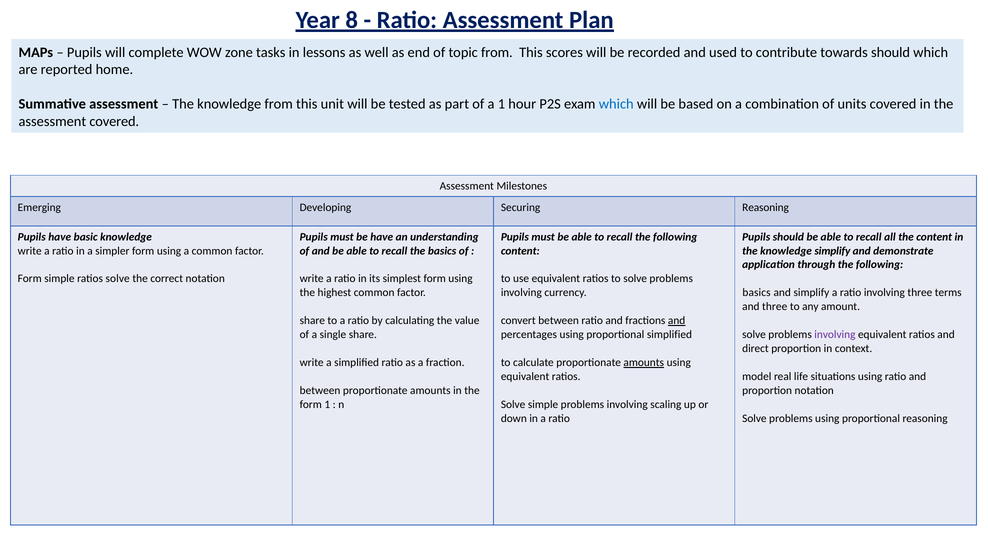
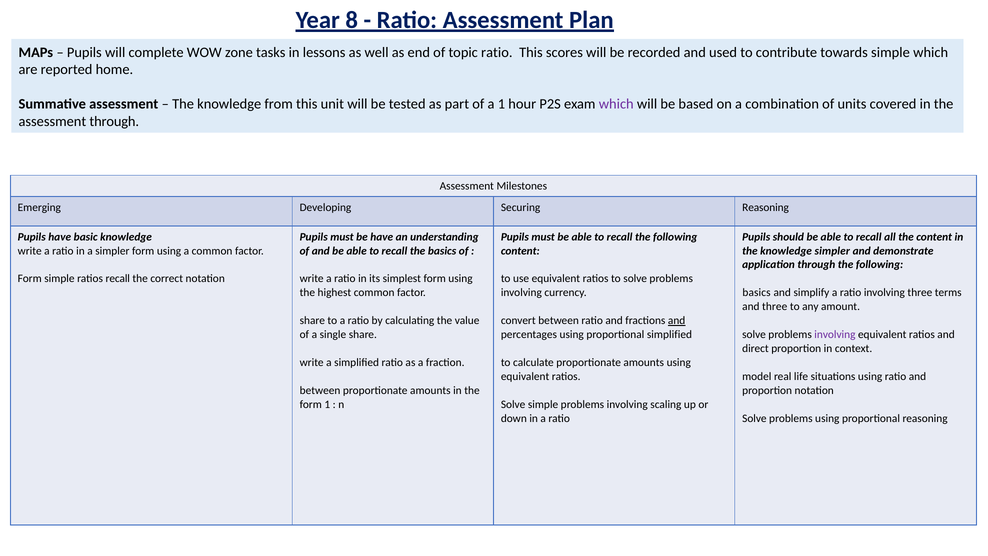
topic from: from -> ratio (497, 52)
towards should: should -> simple (890, 52)
which colour: blue -> purple (616, 104)
assessment covered: covered -> through (114, 121)
knowledge simplify: simplify -> simpler (832, 251)
simple ratios solve: solve -> recall (118, 279)
amounts underline: present -> none (644, 362)
